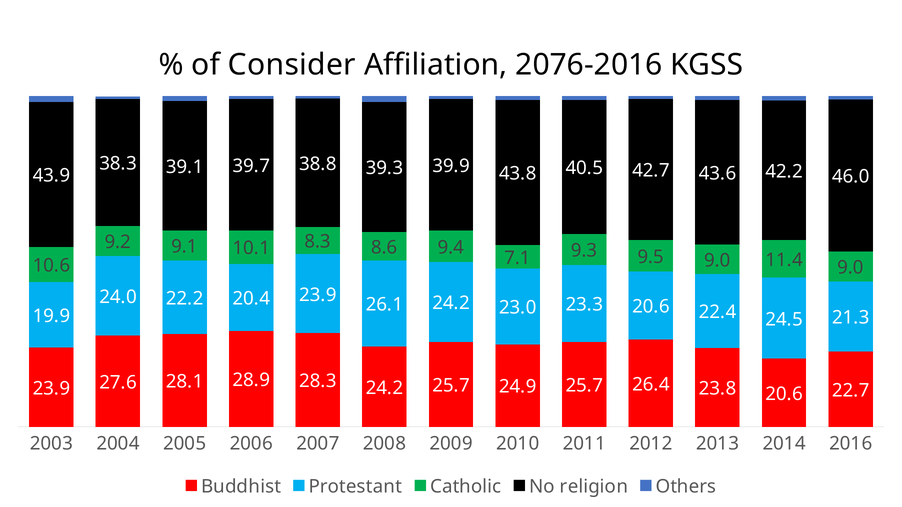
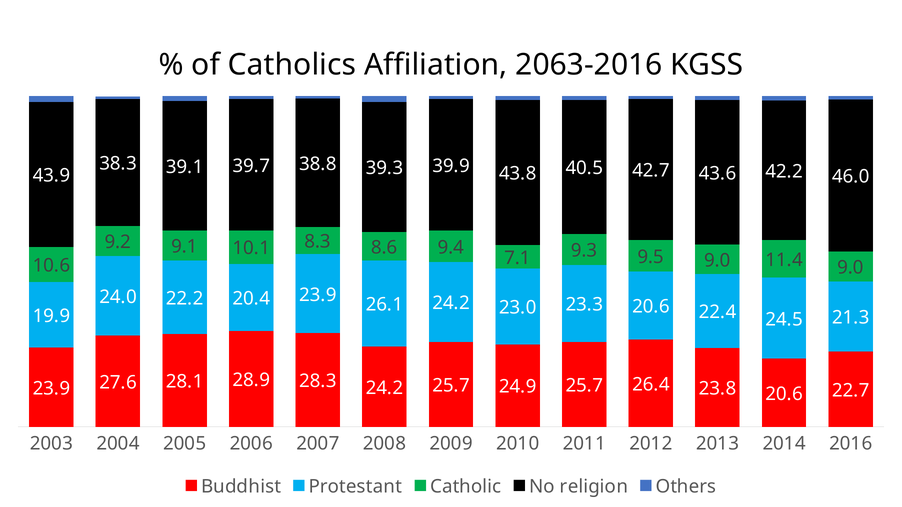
Consider: Consider -> Catholics (292, 65)
2076-2016: 2076-2016 -> 2063-2016 (589, 65)
